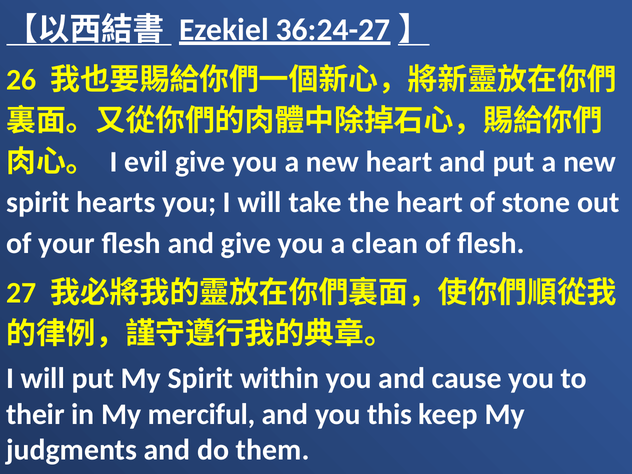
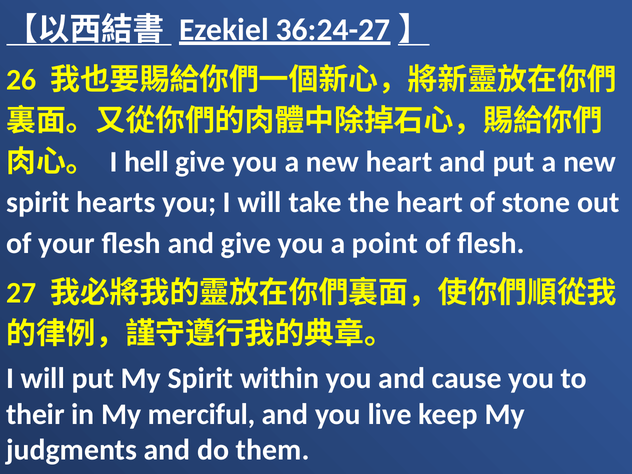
evil: evil -> hell (146, 162)
clean: clean -> point (385, 243)
this: this -> live (390, 414)
